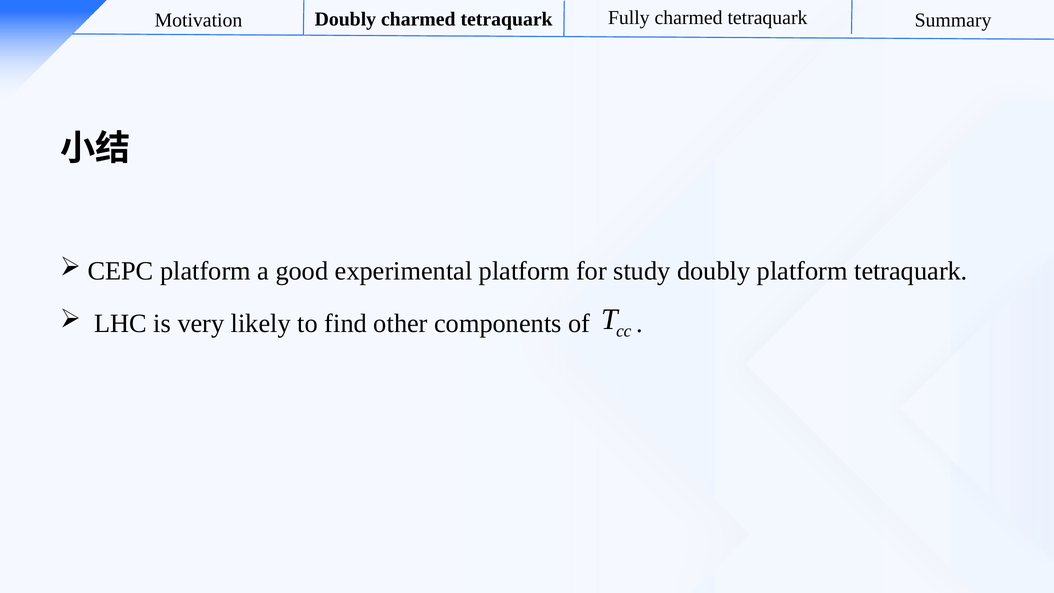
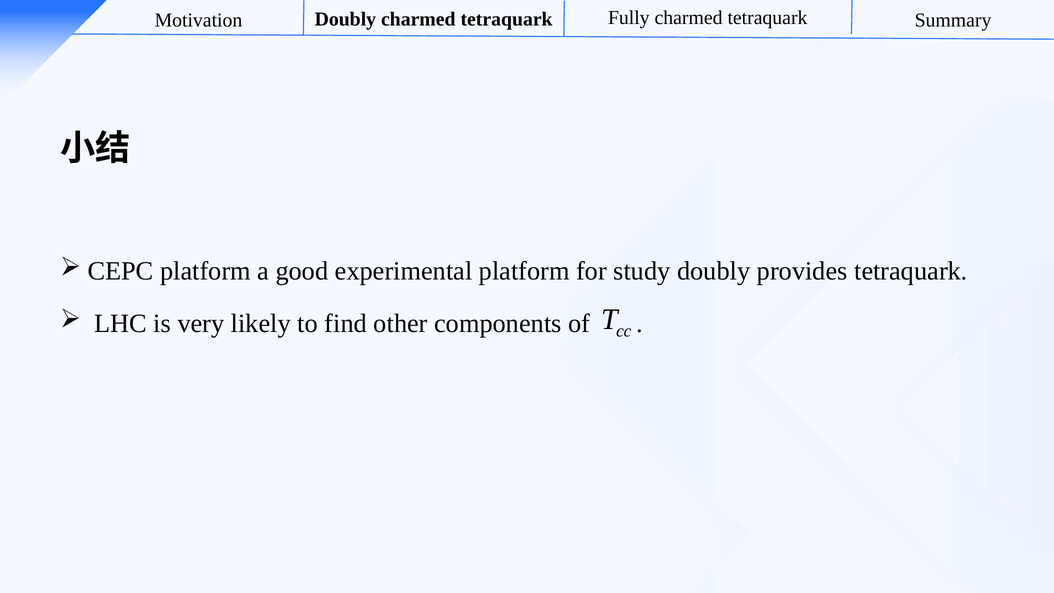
doubly platform: platform -> provides (802, 271)
